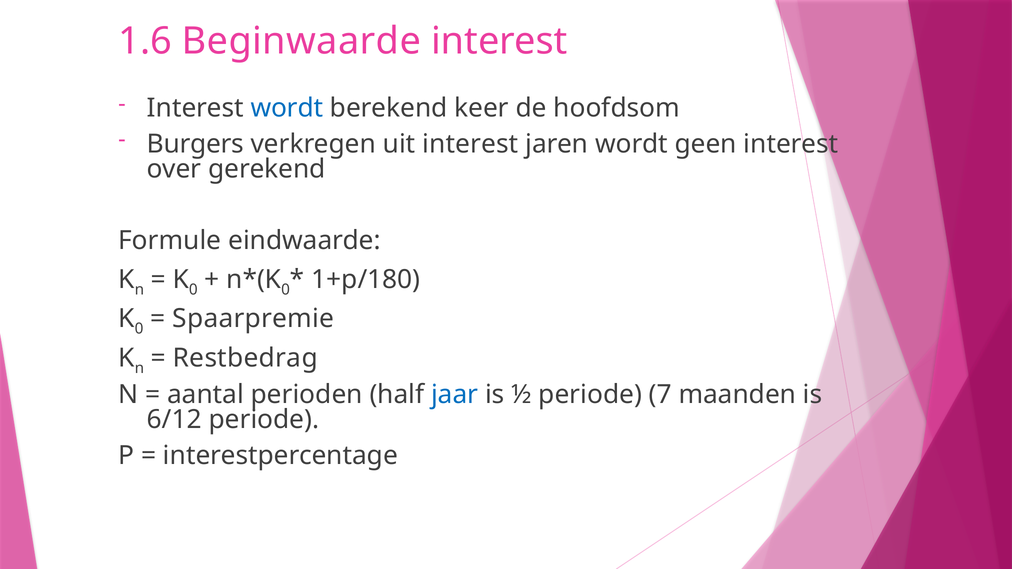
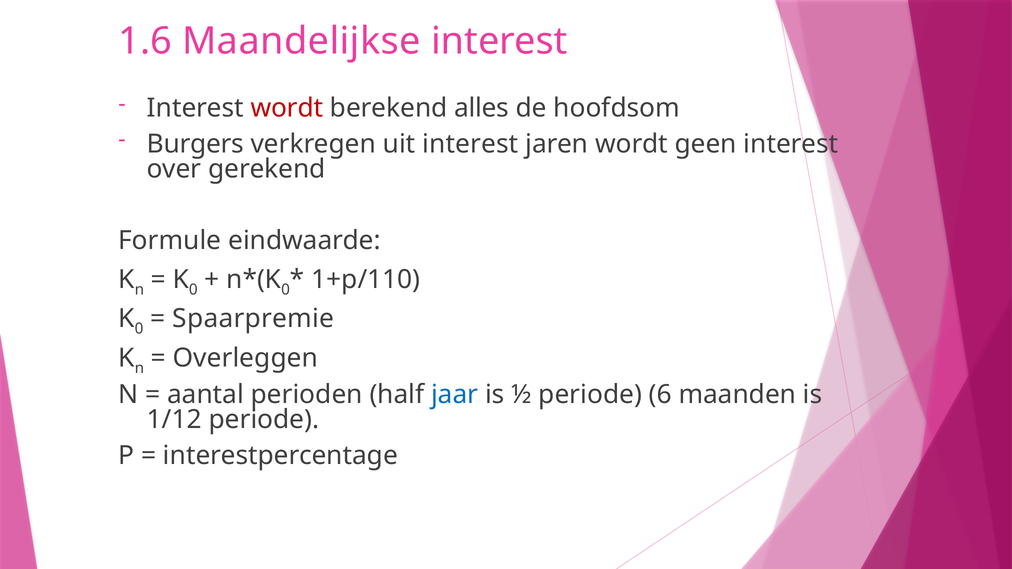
Beginwaarde: Beginwaarde -> Maandelijkse (301, 41)
wordt colour: blue -> red (287, 108)
keer: keer -> alles (482, 108)
1+p/180: 1+p/180 -> 1+p/110 (366, 280)
Restbedrag: Restbedrag -> Overleggen (245, 358)
7: 7 -> 6 (660, 395)
6/12: 6/12 -> 1/12 (174, 420)
